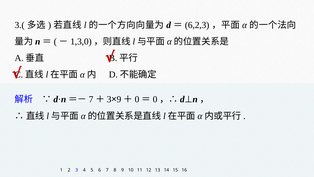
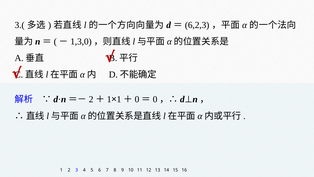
7: 7 -> 2 (91, 99)
3: 3 -> 1 (109, 99)
9: 9 -> 1 (119, 99)
